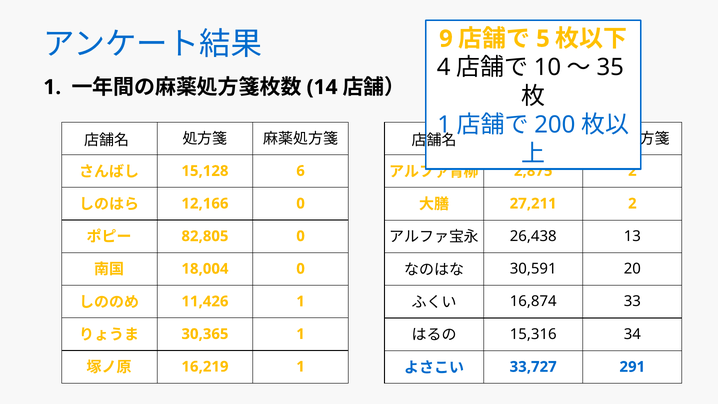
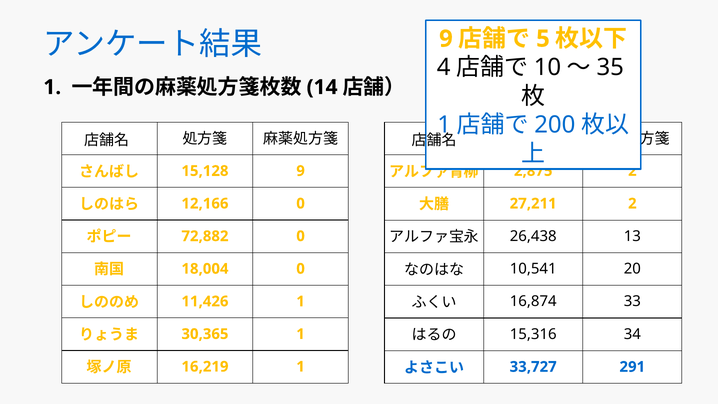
15,128 6: 6 -> 9 (301, 171)
82,805: 82,805 -> 72,882 (205, 236)
30,591: 30,591 -> 10,541 (533, 269)
